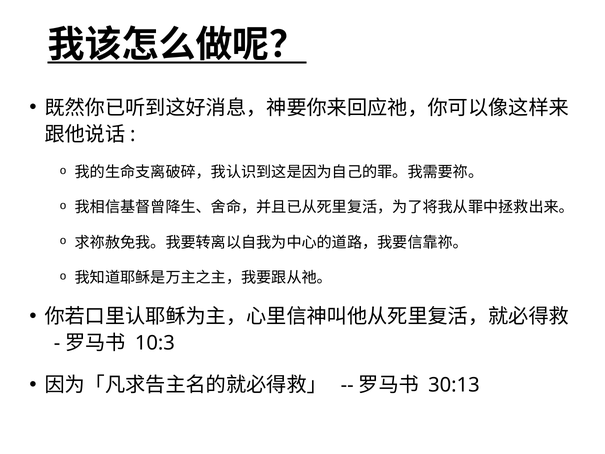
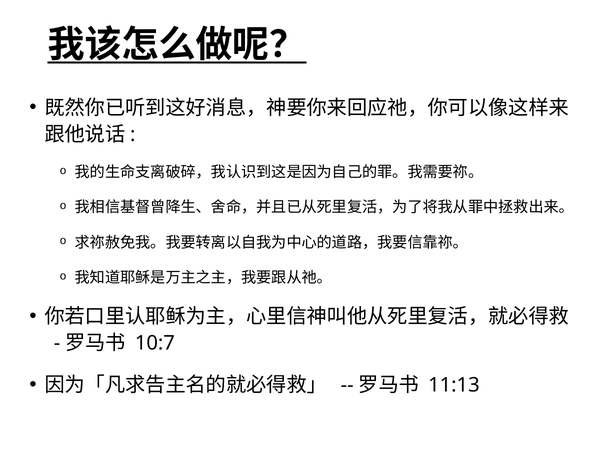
10:3: 10:3 -> 10:7 (155, 343)
30:13: 30:13 -> 11:13 (454, 385)
